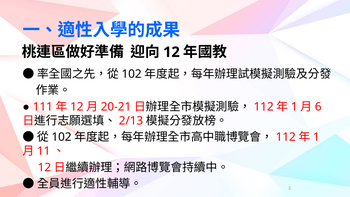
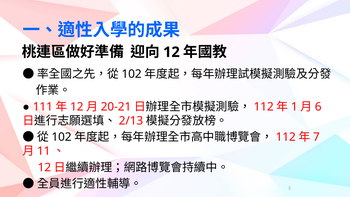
1: 1 -> 7 (316, 137)
